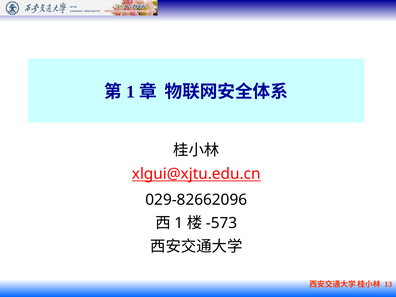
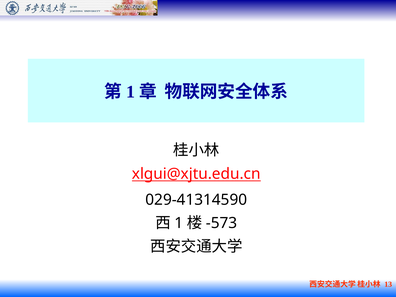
029-82662096: 029-82662096 -> 029-41314590 (196, 200)
